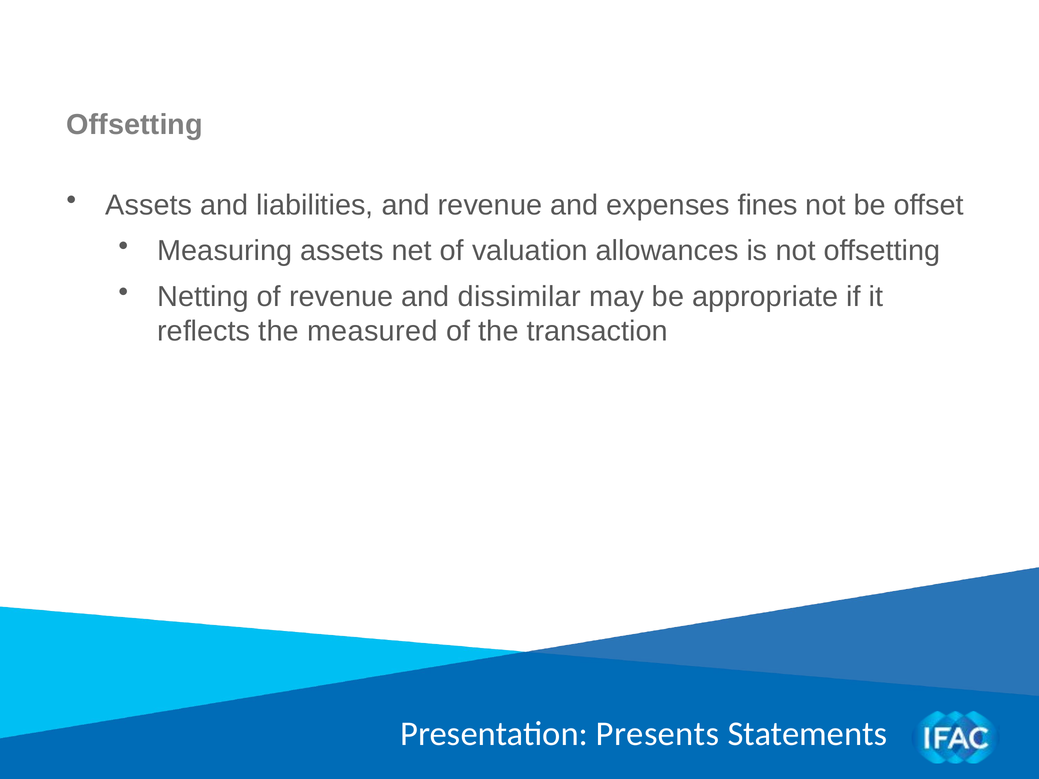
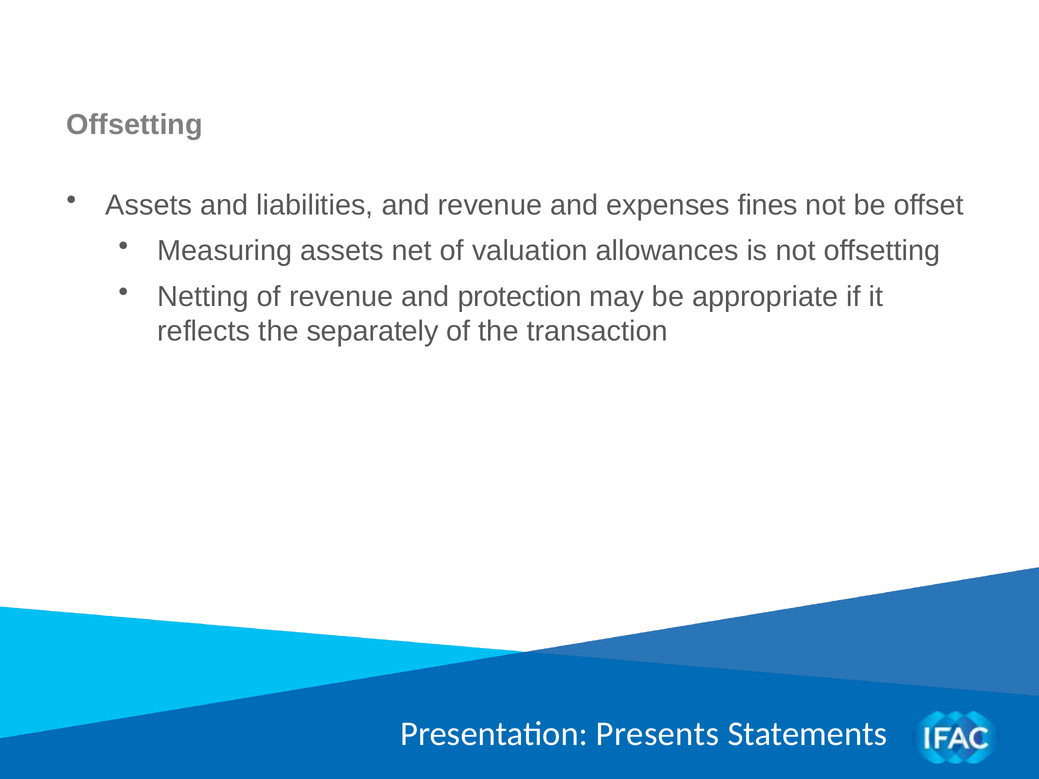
dissimilar: dissimilar -> protection (520, 297)
measured: measured -> separately (373, 331)
